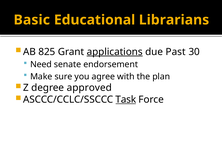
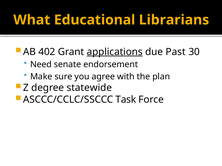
Basic: Basic -> What (32, 20)
825: 825 -> 402 (47, 52)
approved: approved -> statewide (89, 88)
Task underline: present -> none (126, 100)
